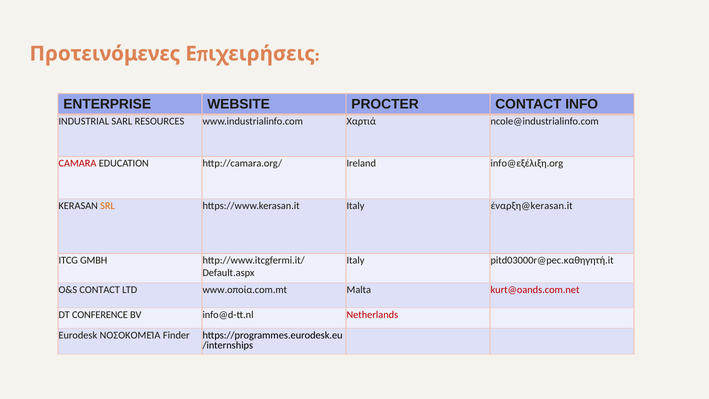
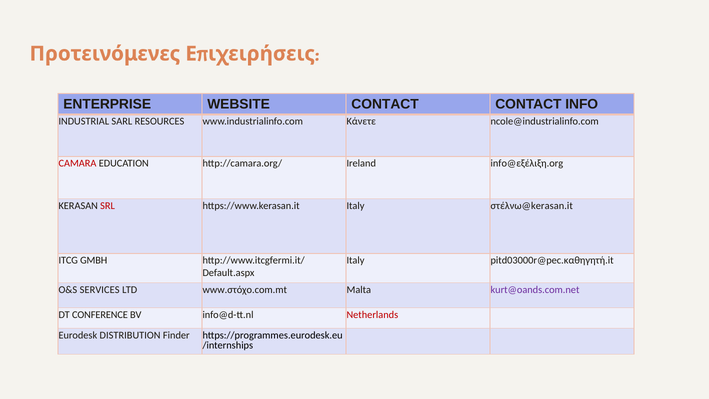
WEBSITE PROCTER: PROCTER -> CONTACT (385, 104)
Χαρτιά: Χαρτιά -> Κάνετε (361, 121)
SRL colour: orange -> red (108, 206)
έναρξη@kerasan.it: έναρξη@kerasan.it -> στέλνω@kerasan.it (532, 206)
O&S CONTACT: CONTACT -> SERVICES (100, 290)
www.οποία.com.mt: www.οποία.com.mt -> www.στόχο.com.mt (245, 290)
kurt@oands.com.net colour: red -> purple (535, 290)
ΝΟΣΟΚΟΜΕΊΑ: ΝΟΣΟΚΟΜΕΊΑ -> DISTRIBUTION (130, 335)
